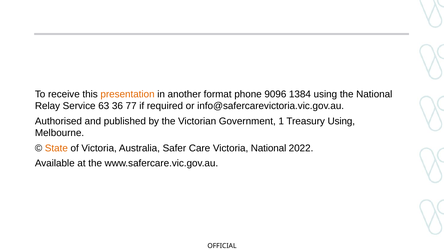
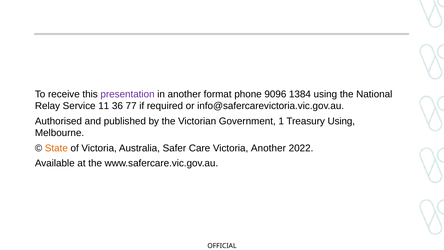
presentation colour: orange -> purple (128, 94)
63: 63 -> 11 (104, 106)
Victoria National: National -> Another (268, 148)
